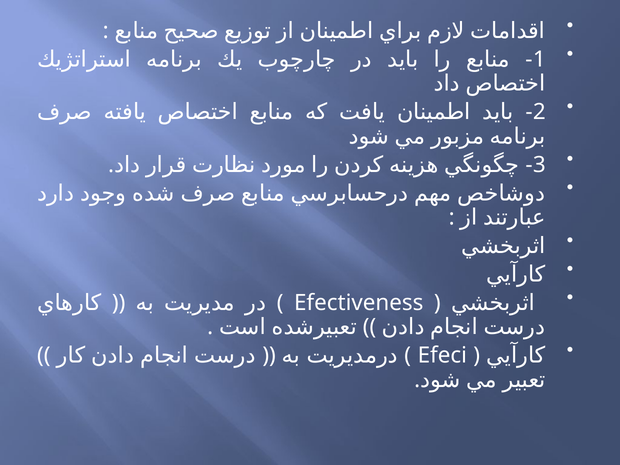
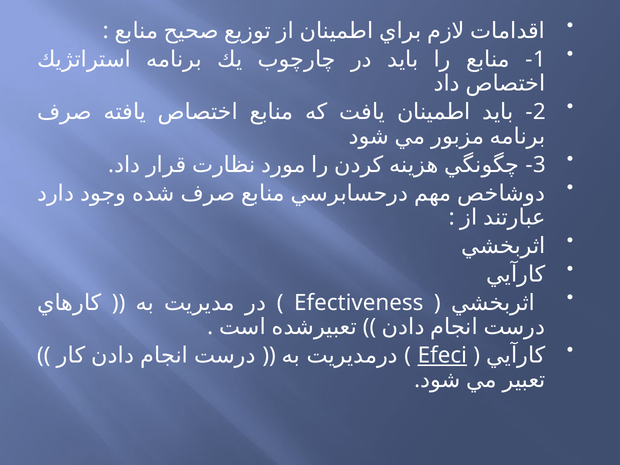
Efeci underline: none -> present (442, 356)
